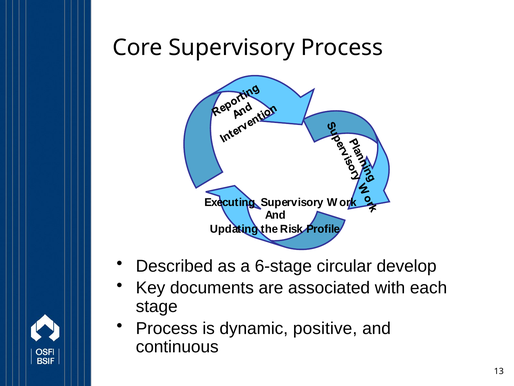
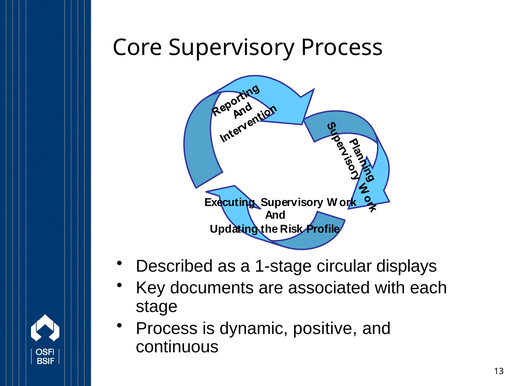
6-stage: 6-stage -> 1-stage (283, 266)
develop: develop -> displays (407, 266)
